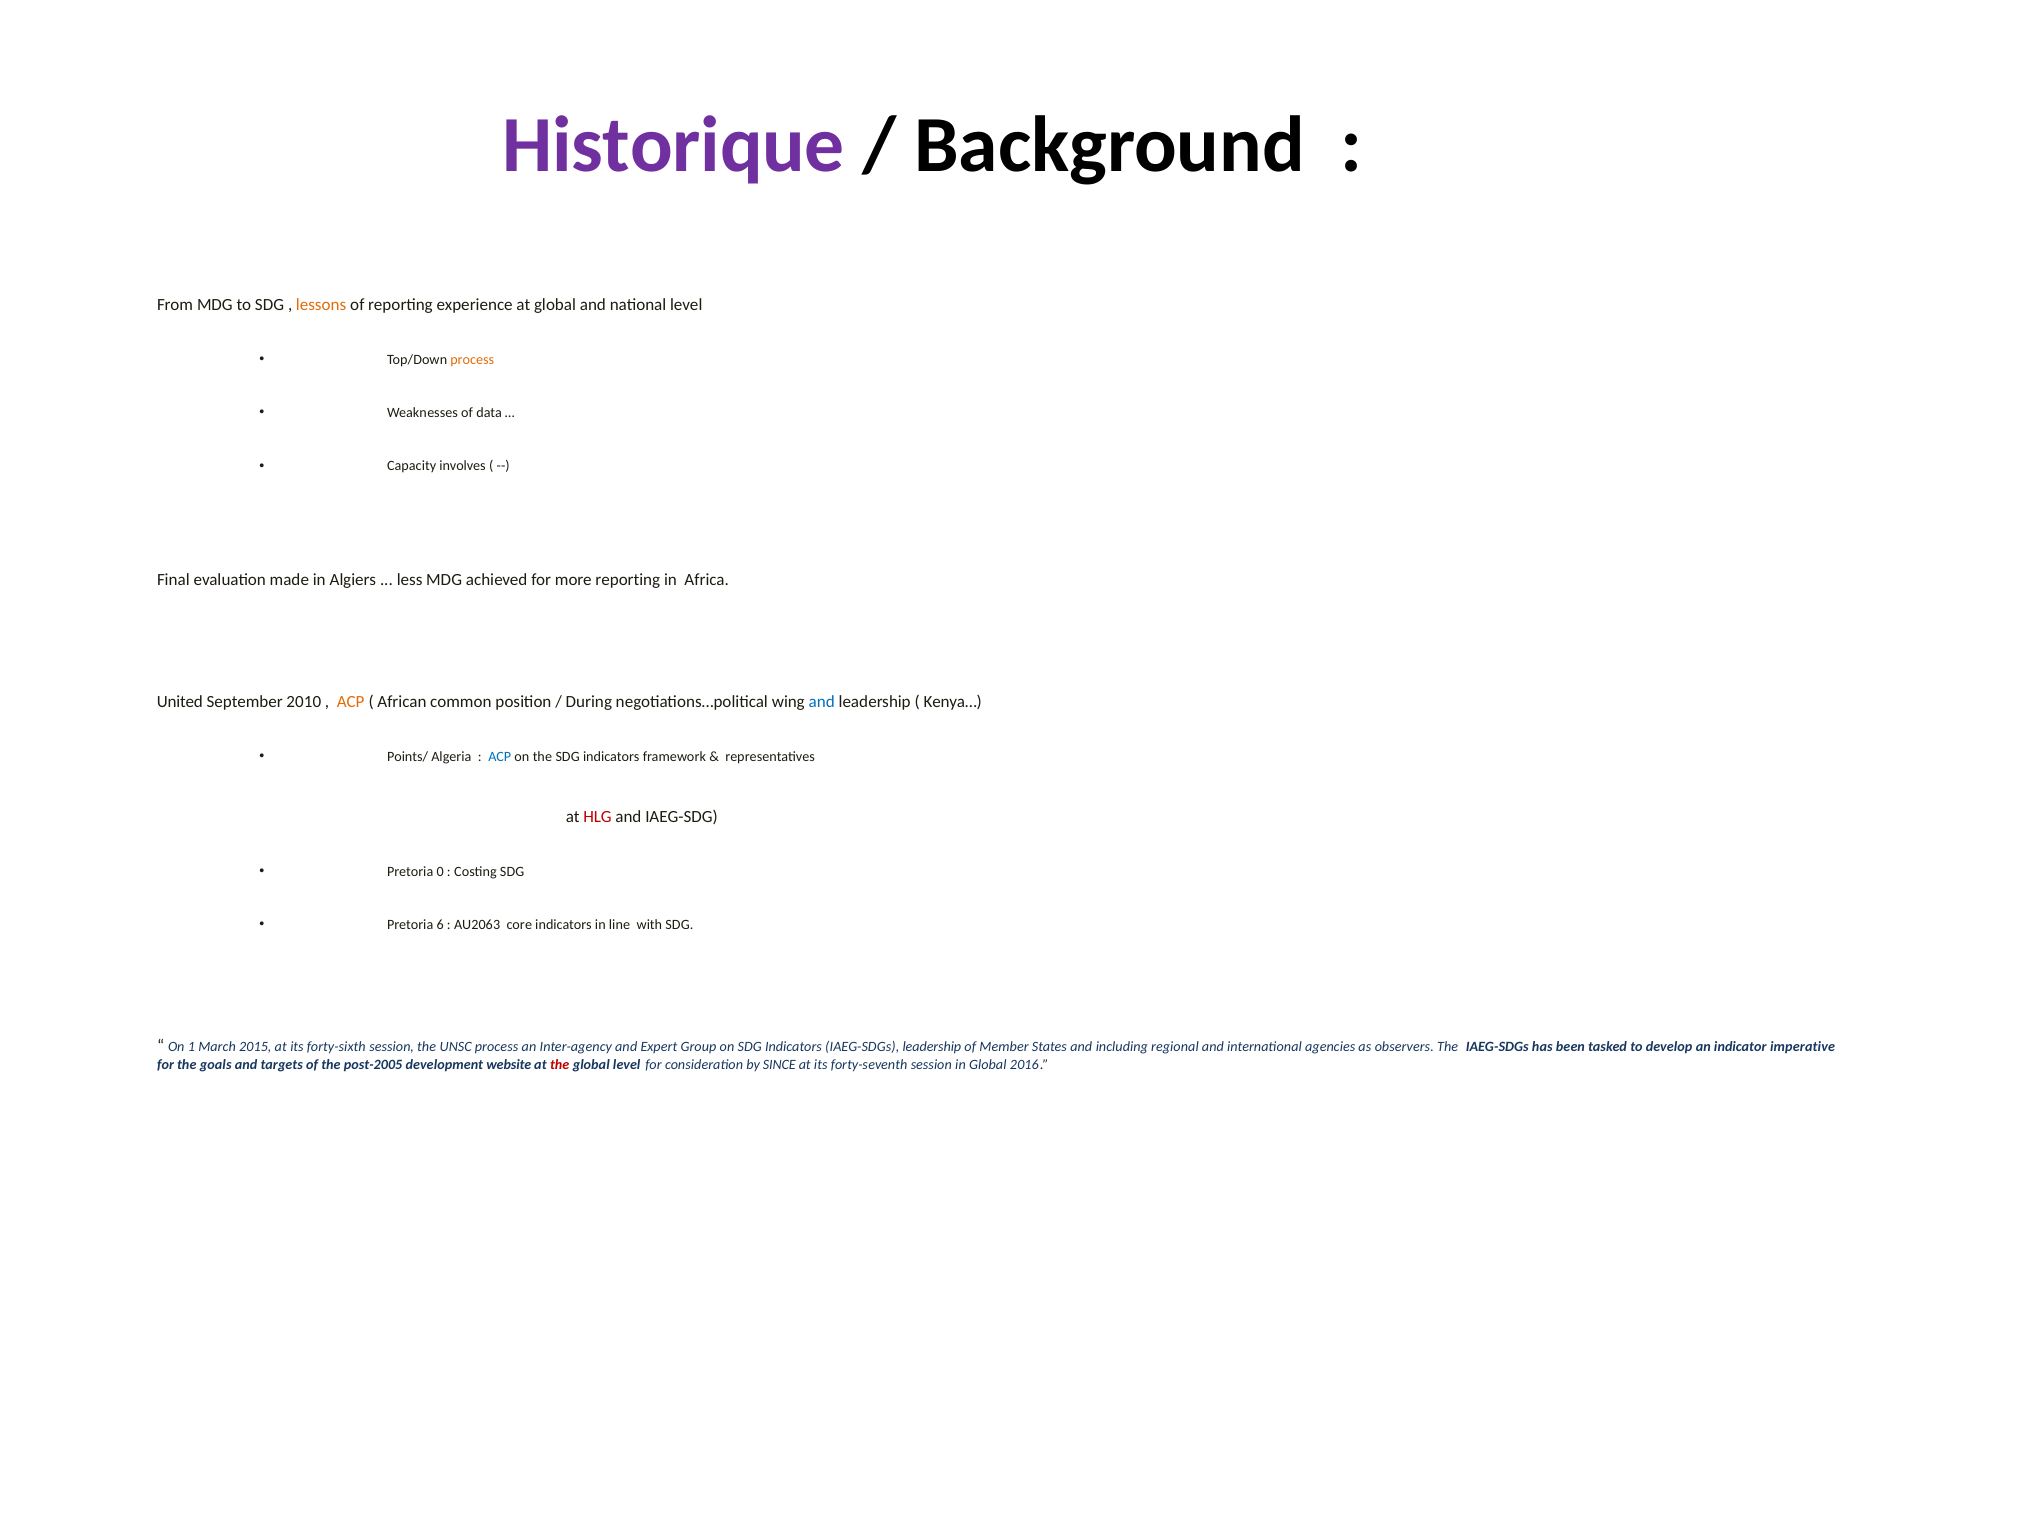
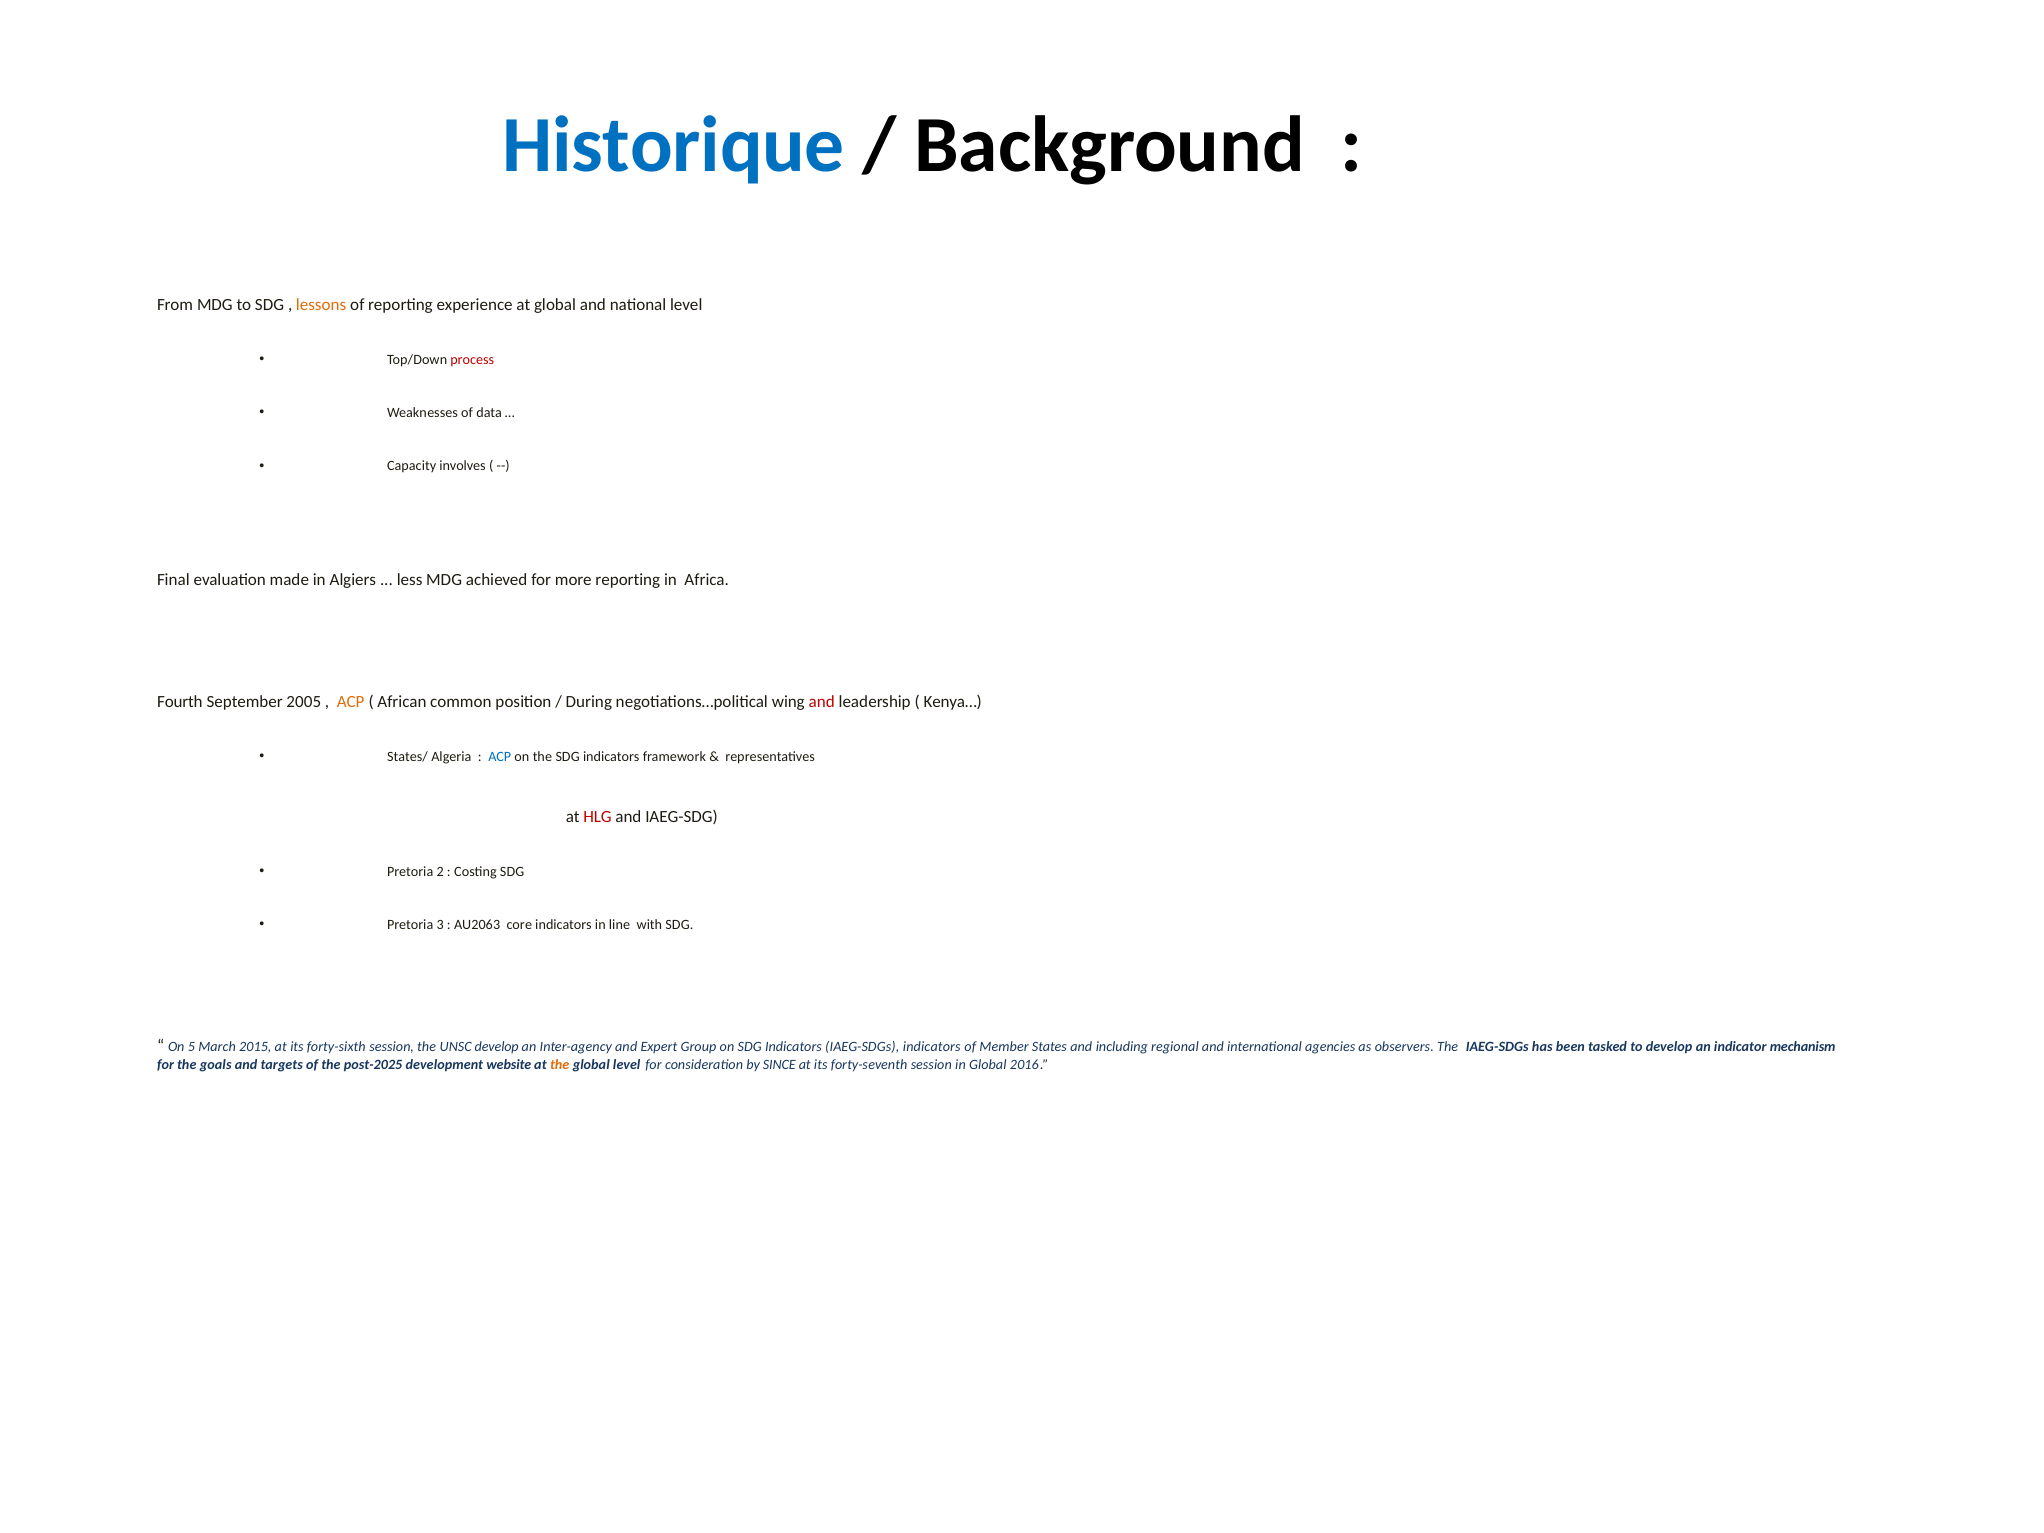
Historique colour: purple -> blue (674, 145)
process colour: orange -> red (472, 360)
United: United -> Fourth (180, 702)
2010: 2010 -> 2005 (304, 702)
and colour: blue -> red (822, 702)
Points/: Points/ -> States/ (408, 757)
0: 0 -> 2 (440, 872)
6: 6 -> 3 (440, 925)
1: 1 -> 5 (191, 1047)
UNSC process: process -> develop (497, 1047)
IAEG-SDGs leadership: leadership -> indicators (932, 1047)
imperative: imperative -> mechanism (1803, 1047)
post-2005: post-2005 -> post-2025 (373, 1065)
the colour: red -> orange (560, 1065)
